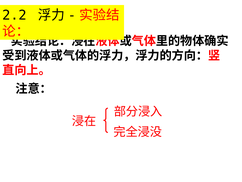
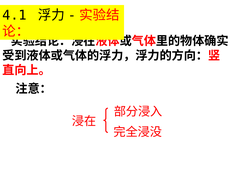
2.2: 2.2 -> 4.1 (14, 15)
